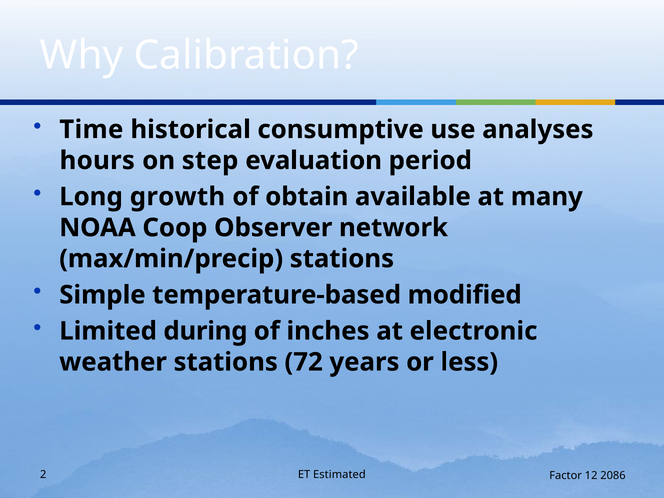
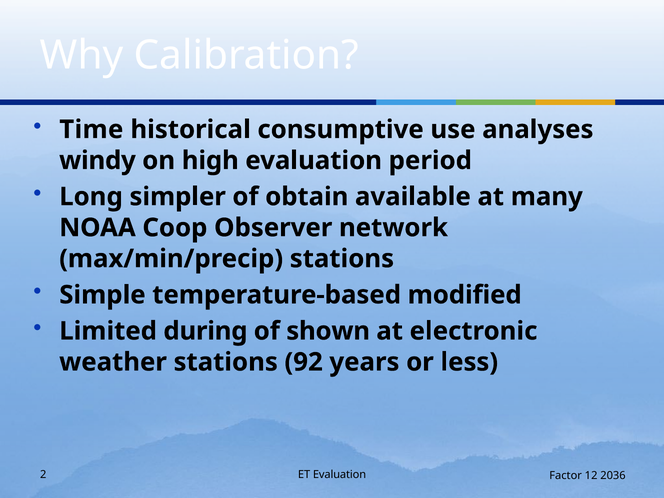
hours: hours -> windy (97, 161)
step: step -> high (210, 161)
growth: growth -> simpler (178, 197)
inches: inches -> shown (328, 331)
72: 72 -> 92 (304, 362)
ET Estimated: Estimated -> Evaluation (340, 475)
2086: 2086 -> 2036 (613, 476)
